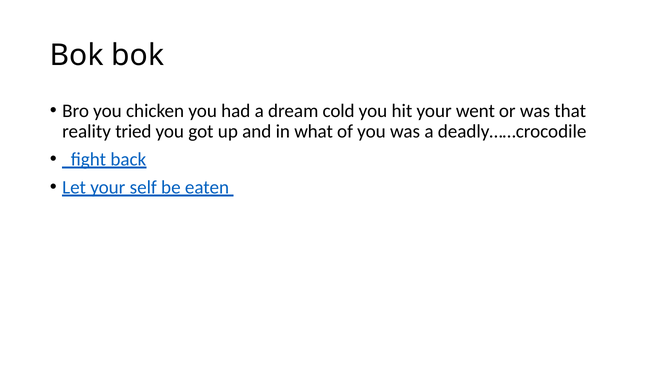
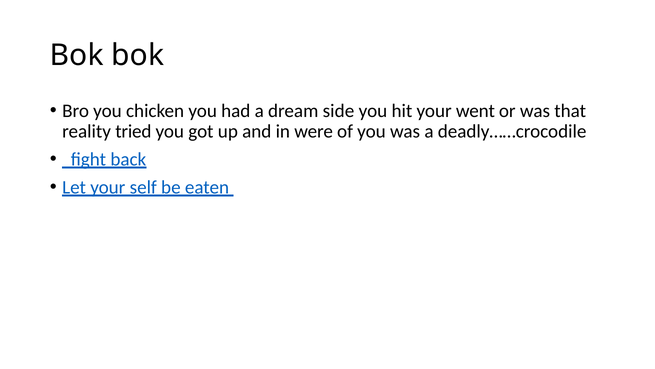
cold: cold -> side (338, 111)
what: what -> were (314, 131)
